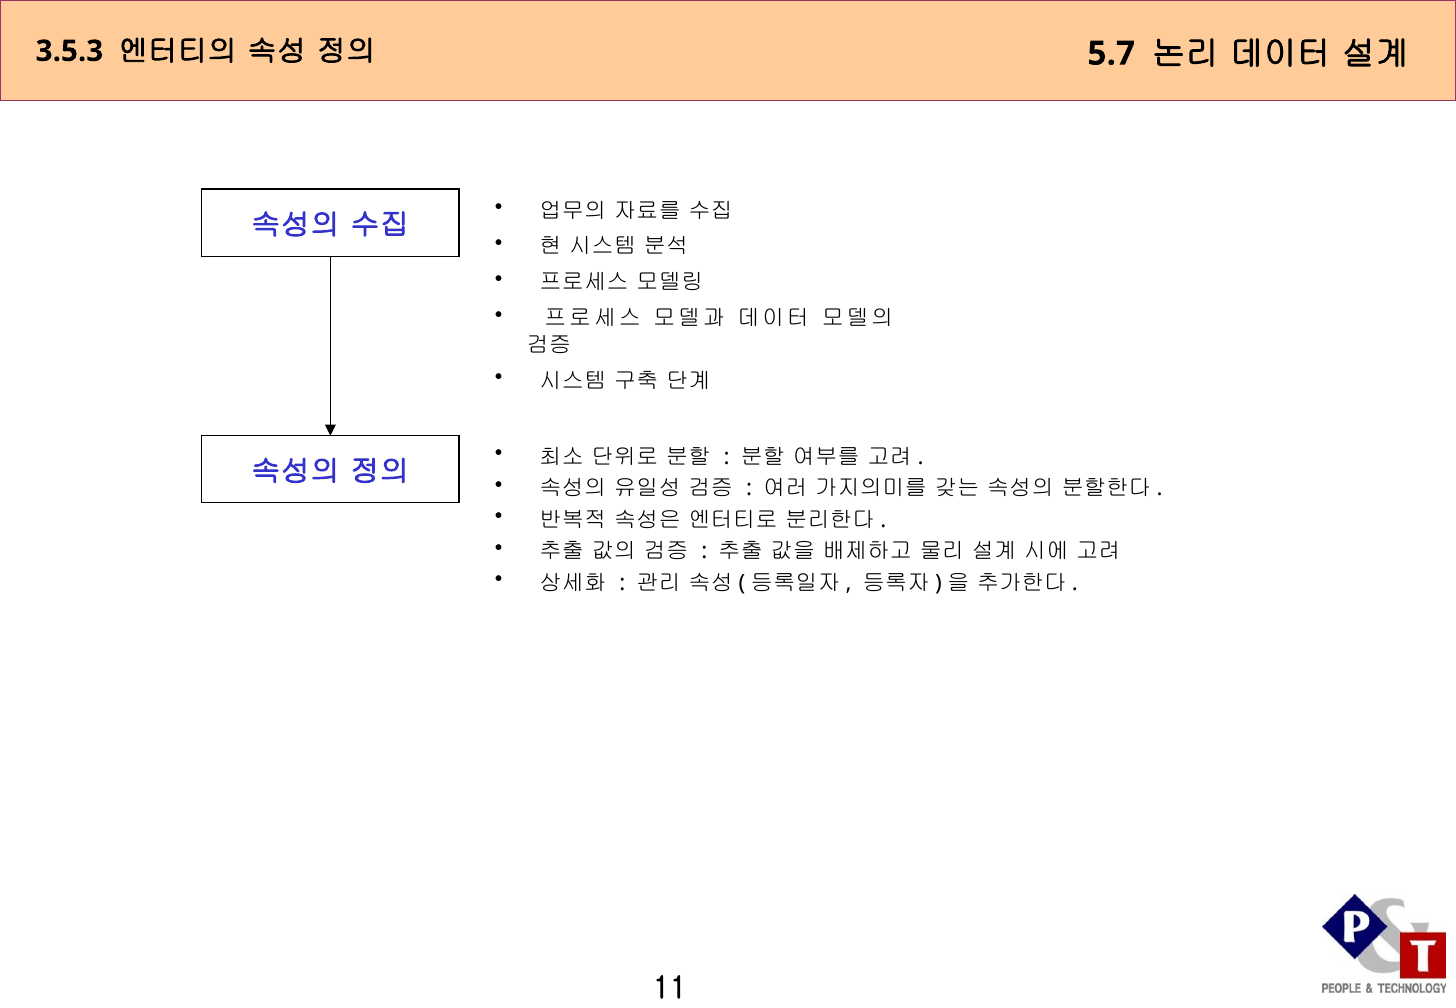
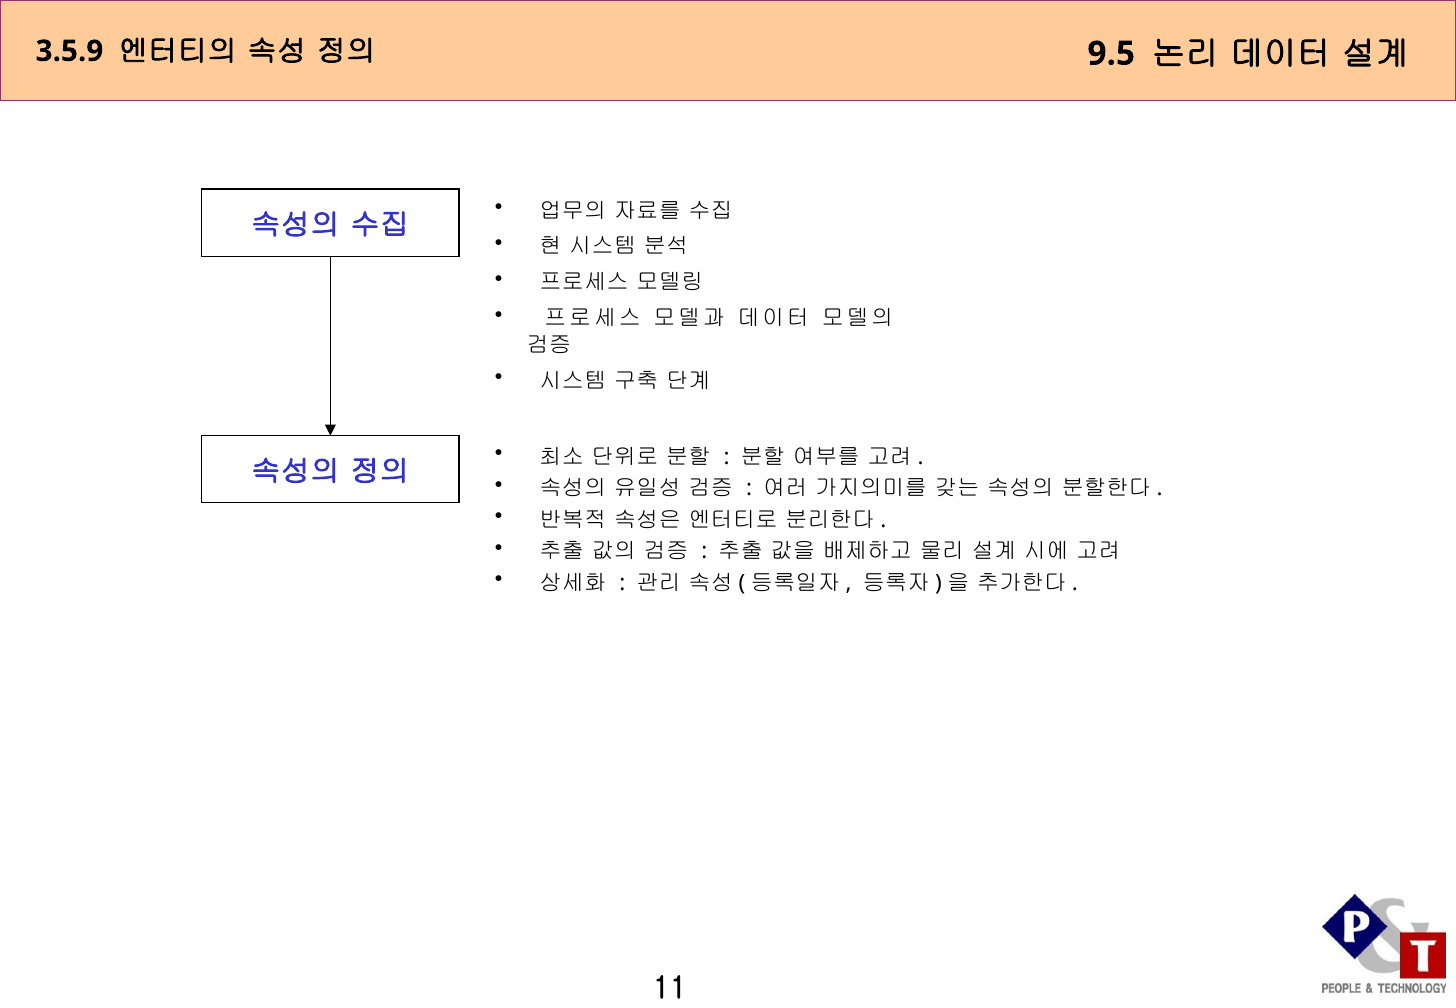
3.5.3: 3.5.3 -> 3.5.9 (69, 51)
5.7: 5.7 -> 9.5 (1111, 54)
